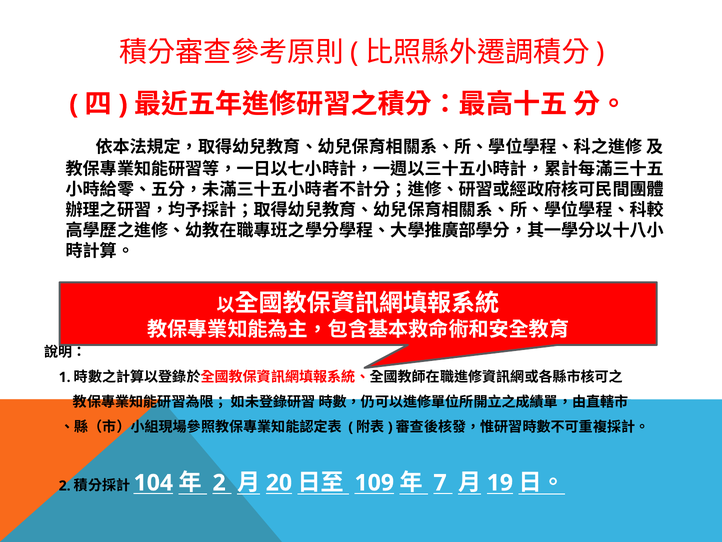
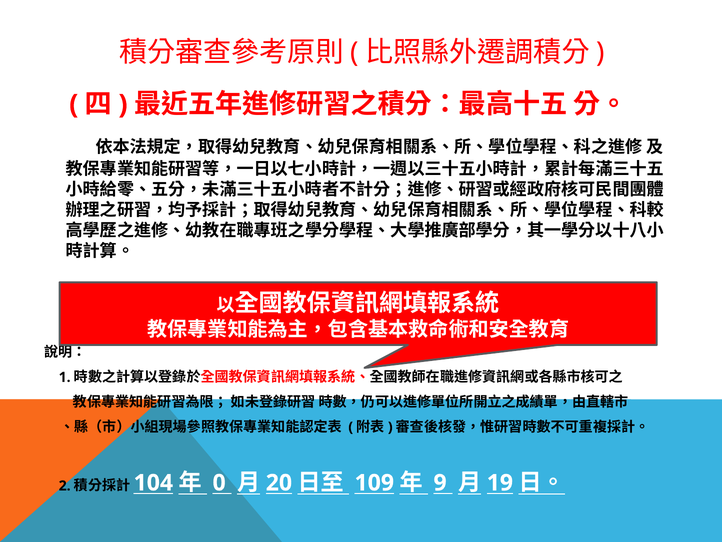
2: 2 -> 0 (219, 482)
7: 7 -> 9 (440, 482)
